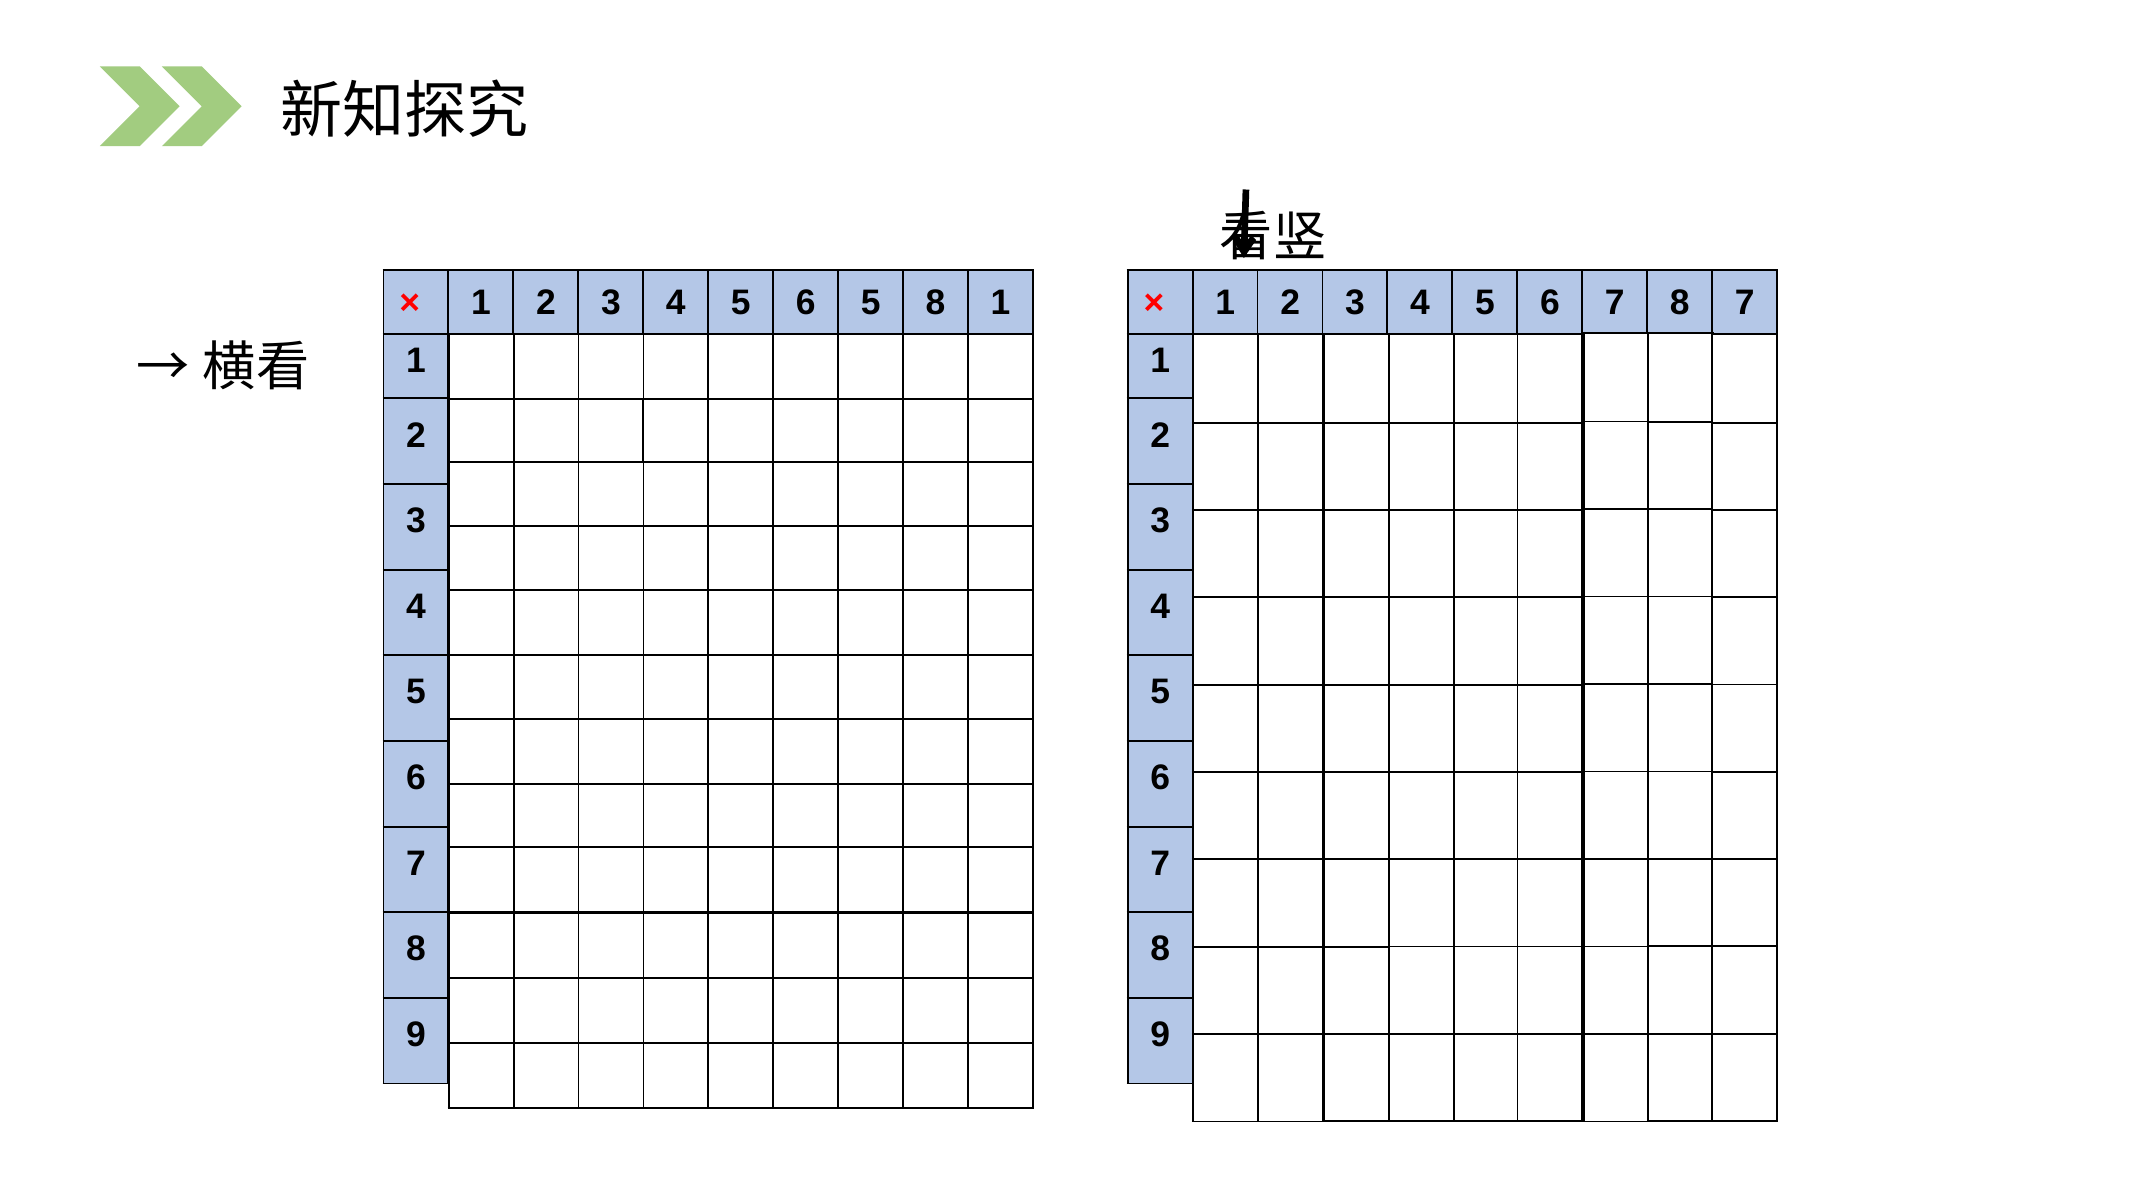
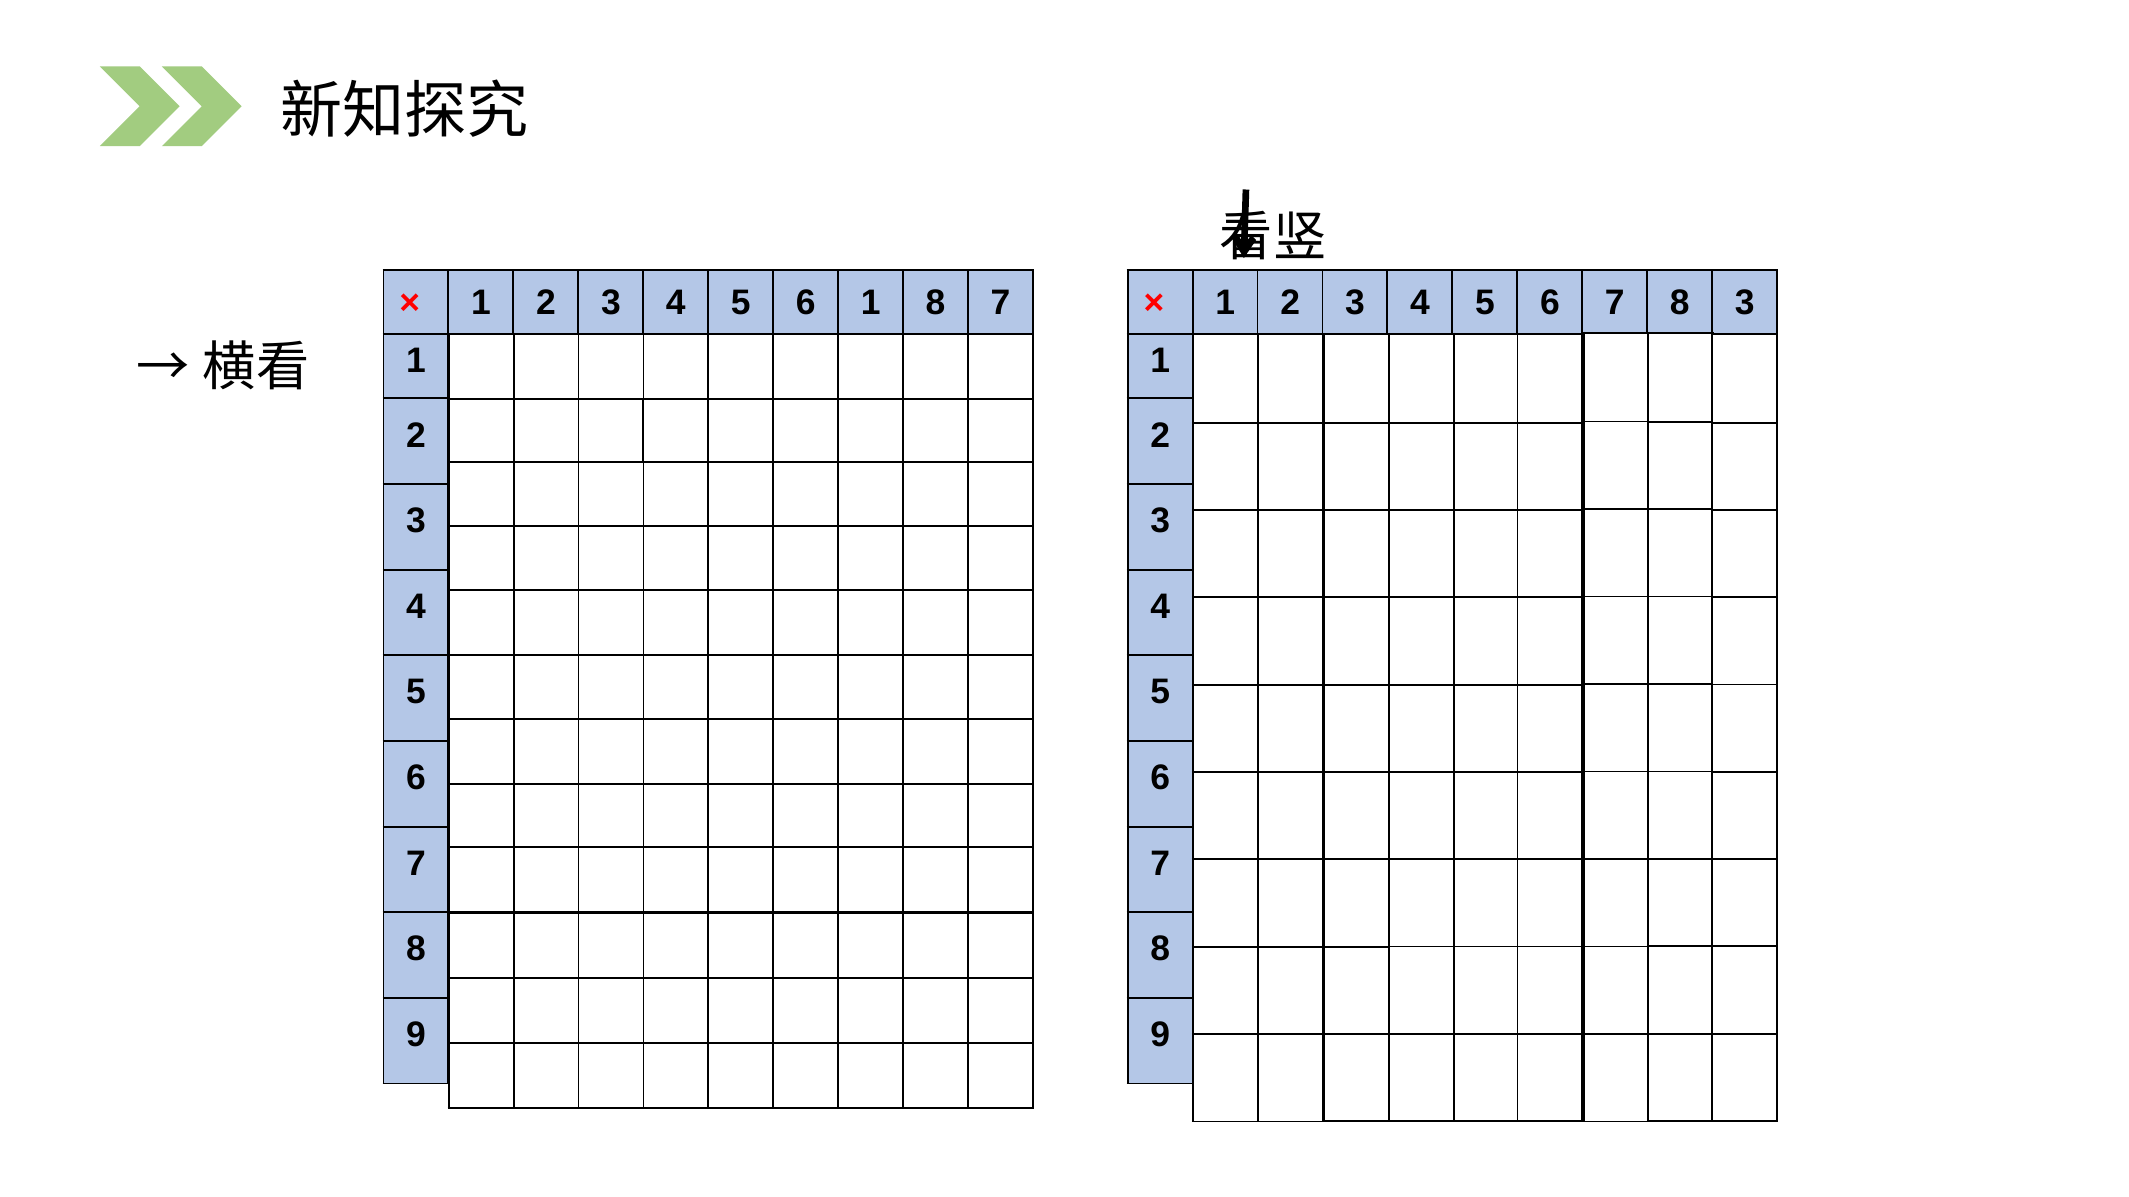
5 6 5: 5 -> 1 (871, 303)
1: 1 -> 7 (1001, 303)
7 8 7: 7 -> 3 (1745, 303)
